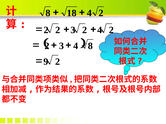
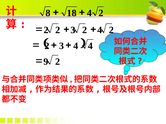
8: 8 -> 4 (90, 46)
